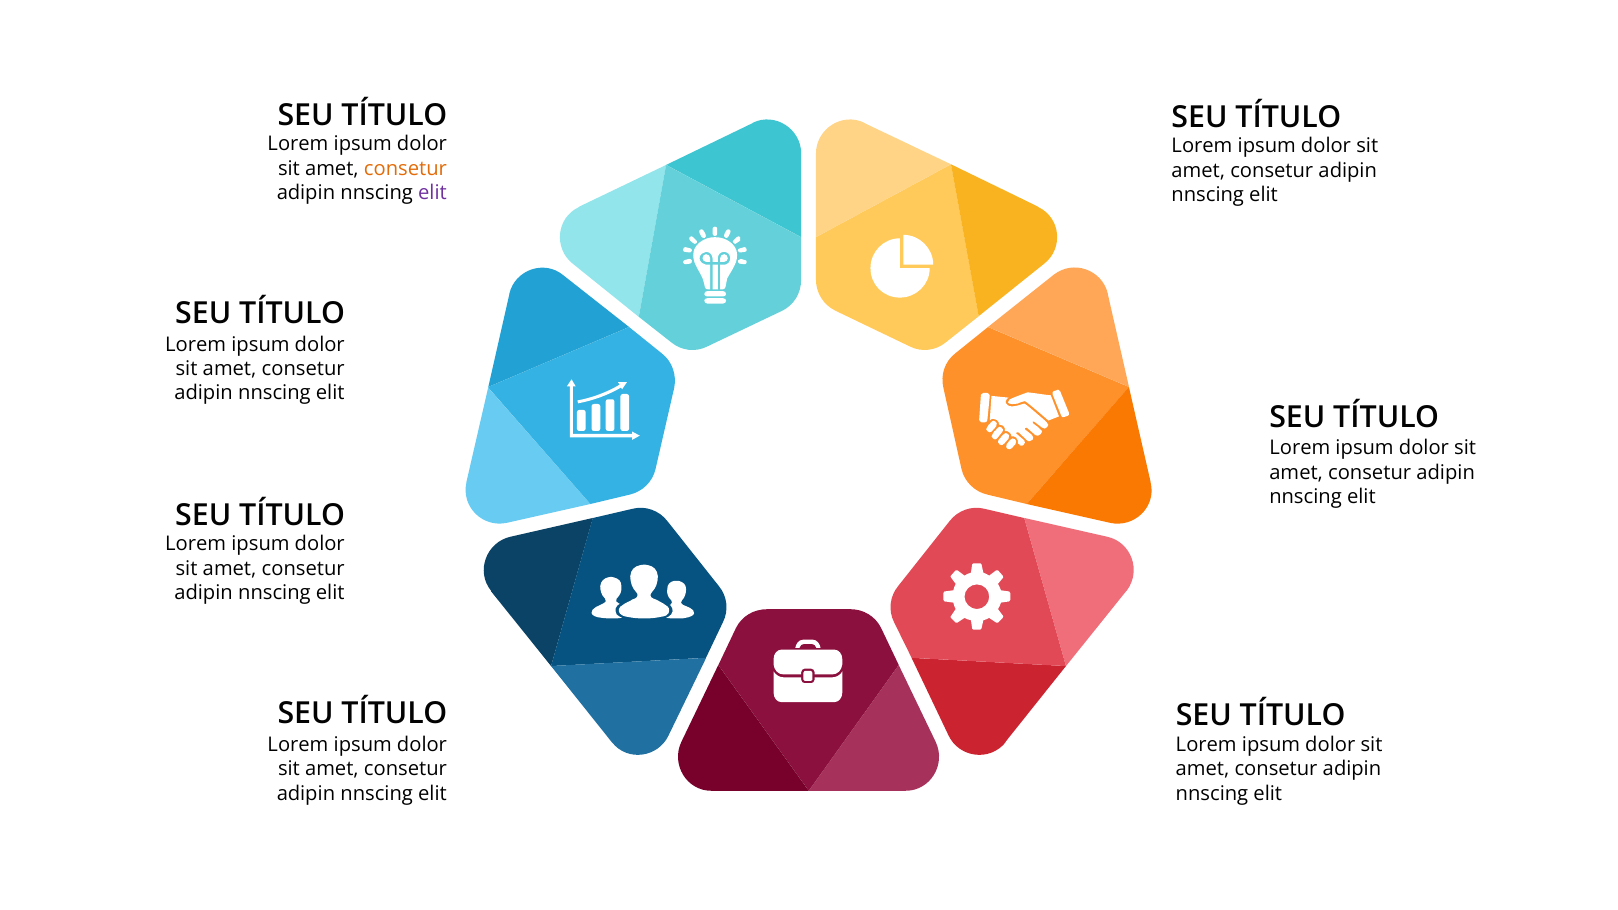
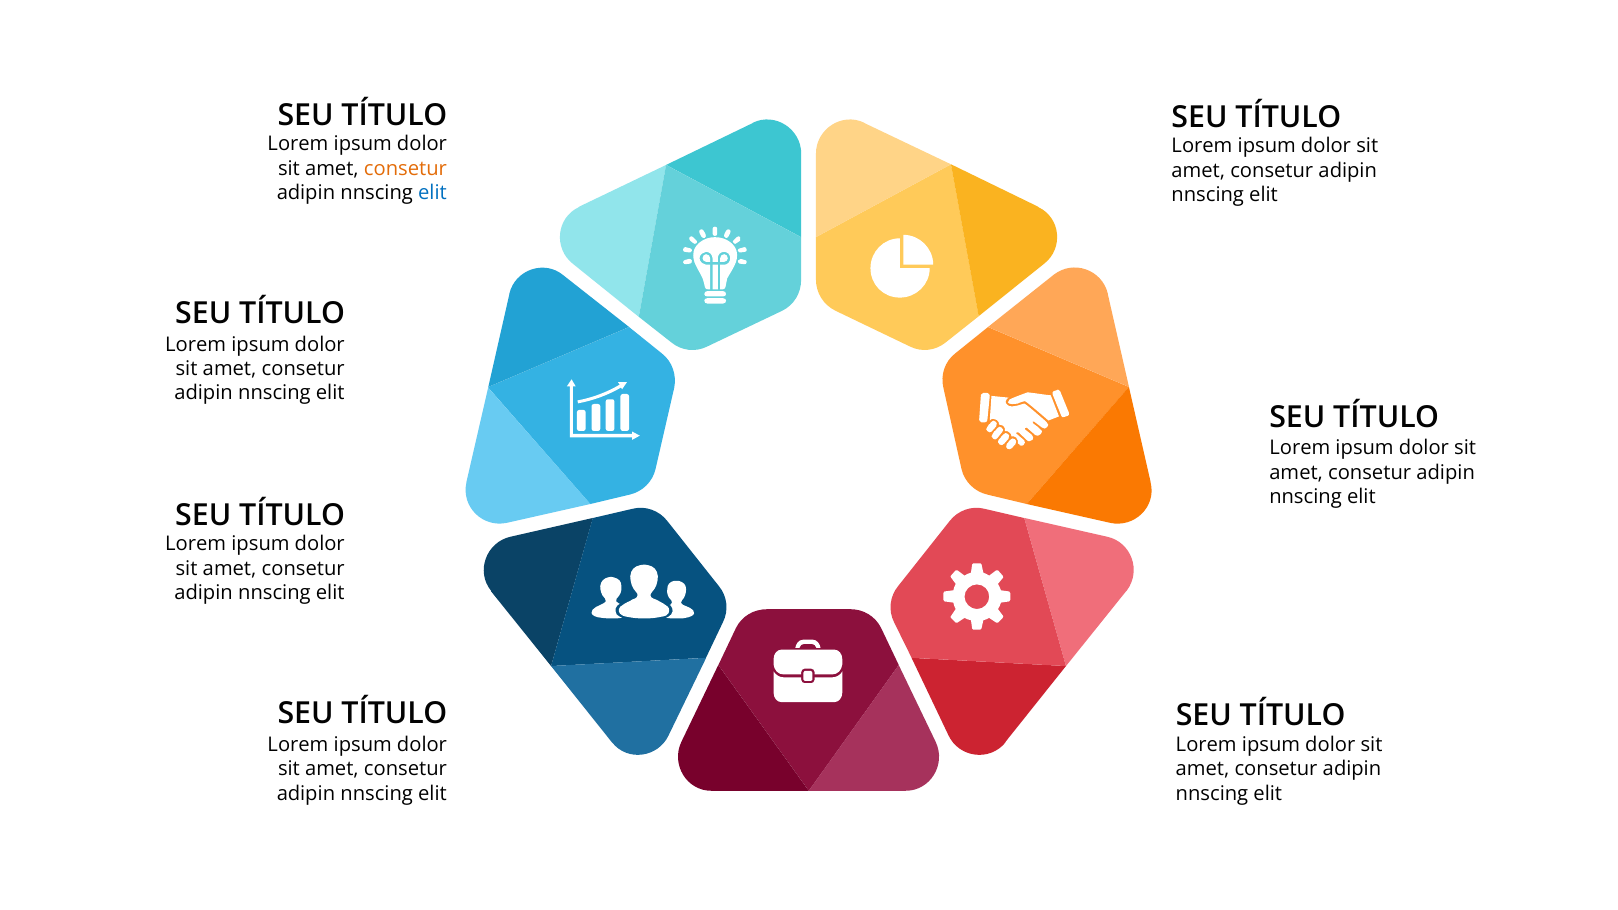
elit colour: purple -> blue (432, 193)
